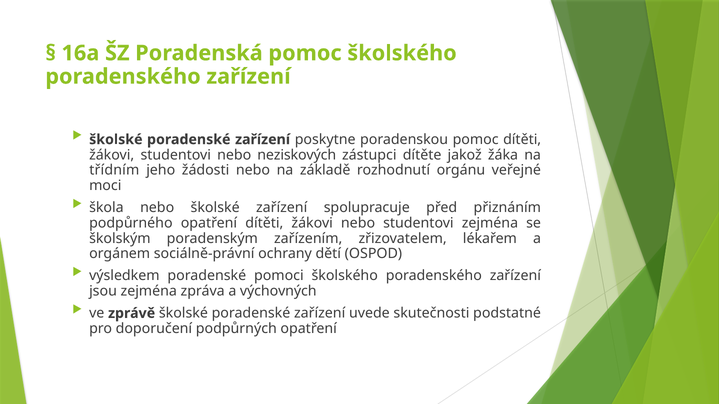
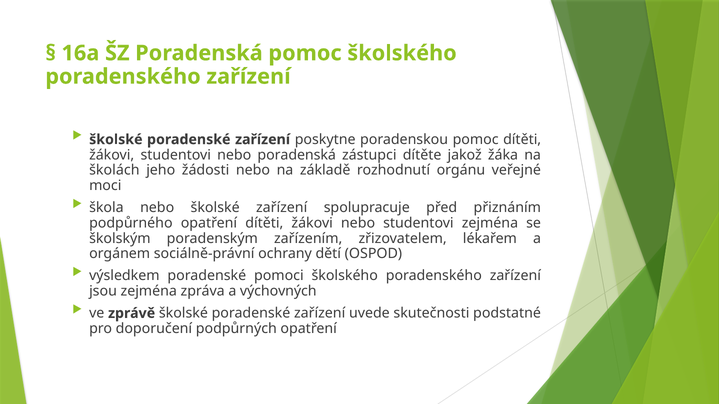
nebo neziskových: neziskových -> poradenská (297, 155)
třídním: třídním -> školách (114, 170)
